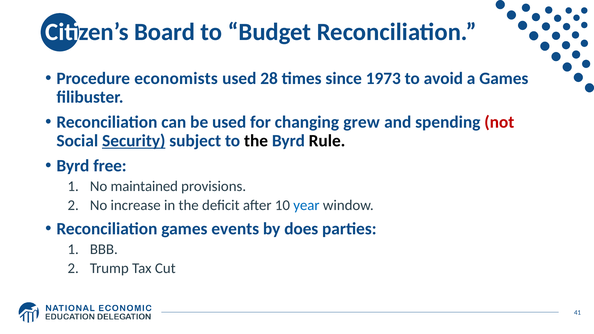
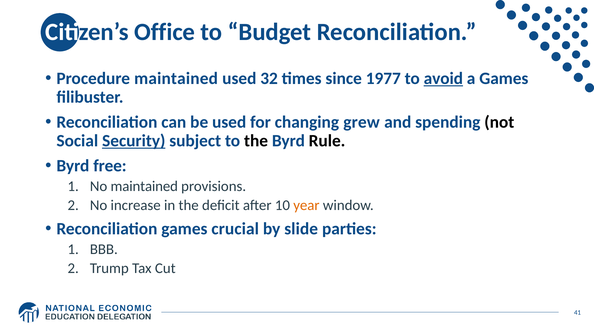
Board: Board -> Office (165, 32)
Procedure economists: economists -> maintained (176, 79)
28: 28 -> 32 (269, 79)
1973: 1973 -> 1977 (383, 79)
avoid underline: none -> present (443, 79)
not colour: red -> black (499, 122)
year colour: blue -> orange (306, 205)
events: events -> crucial (235, 229)
does: does -> slide (301, 229)
